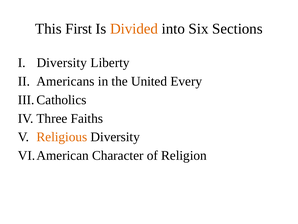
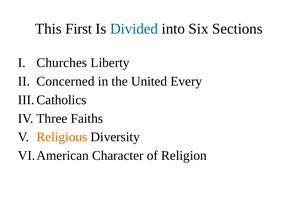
Divided colour: orange -> blue (134, 29)
Diversity: Diversity -> Churches (62, 63)
Americans: Americans -> Concerned (66, 81)
